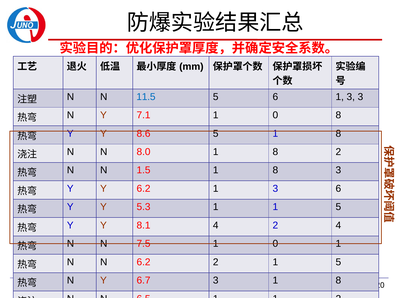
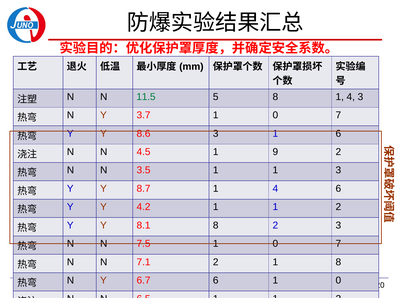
11.5 colour: blue -> green (146, 97)
5 6: 6 -> 8 (275, 97)
3: 3 -> 4 (351, 97)
7.1: 7.1 -> 3.7 (144, 115)
8: 8 -> 7 (338, 115)
8.6 5: 5 -> 3 (216, 134)
8: 8 -> 6 (338, 134)
8.0: 8.0 -> 4.5 (144, 152)
8: 8 -> 9 (275, 152)
1.5: 1.5 -> 3.5 (144, 170)
8: 8 -> 1 (275, 170)
Y 6.2: 6.2 -> 8.7 (144, 189)
3: 3 -> 4 (275, 189)
5.3: 5.3 -> 4.2 (144, 207)
5: 5 -> 2 (338, 207)
8.1 4: 4 -> 8 (216, 226)
2 4: 4 -> 3 (338, 226)
7.5 1 0 1: 1 -> 7 (338, 244)
N 6.2: 6.2 -> 7.1 (144, 262)
2 1 5: 5 -> 8 (338, 262)
6.7 3: 3 -> 6 (216, 281)
8: 8 -> 0 (338, 281)
